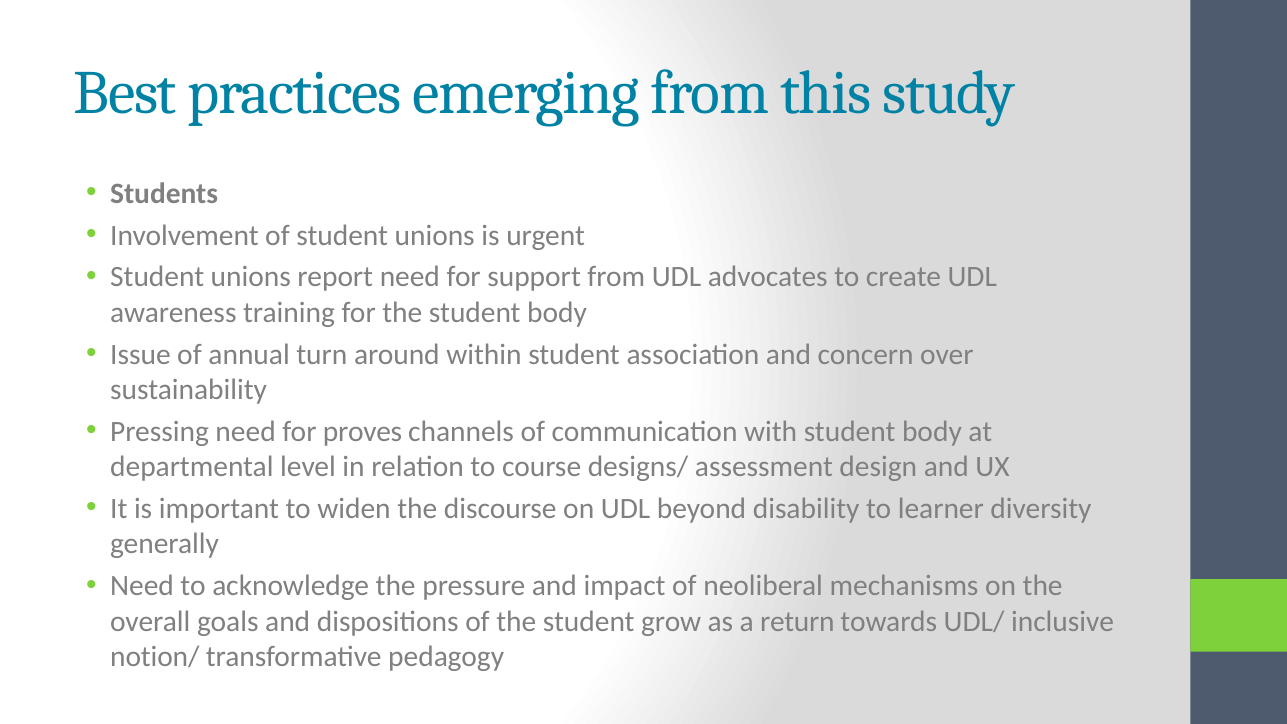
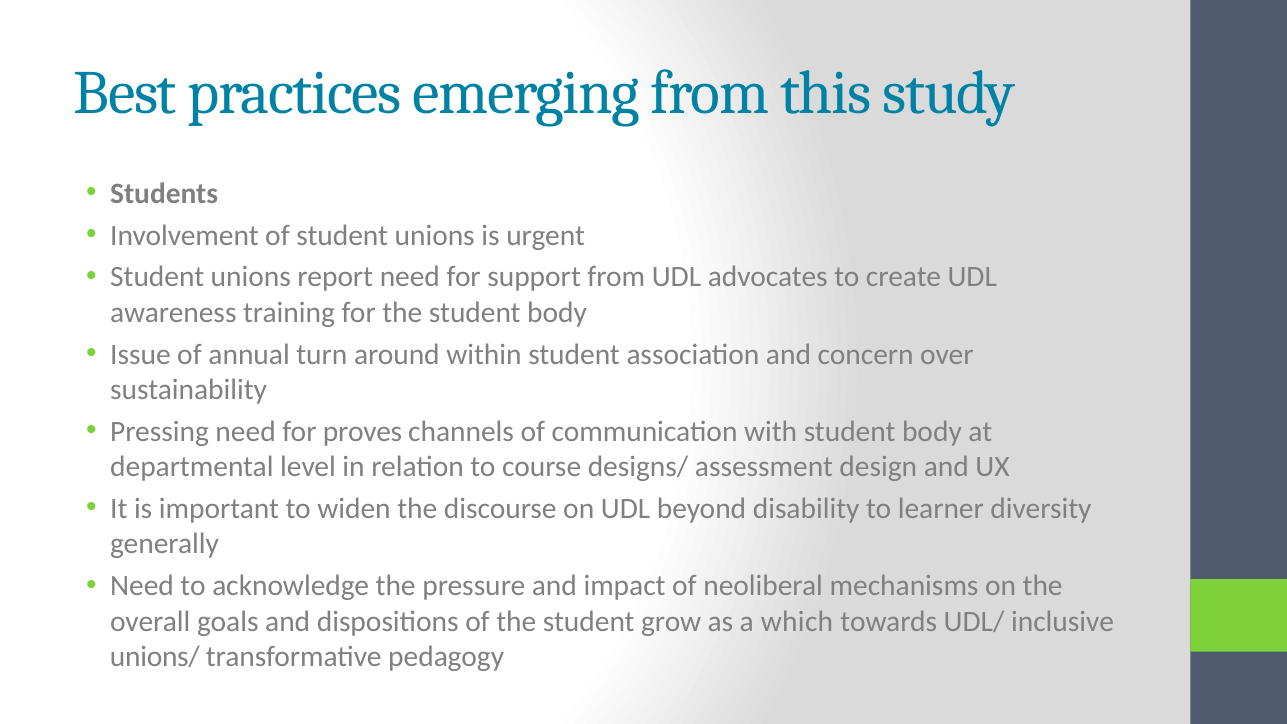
return: return -> which (797, 621)
notion/: notion/ -> unions/ (155, 657)
